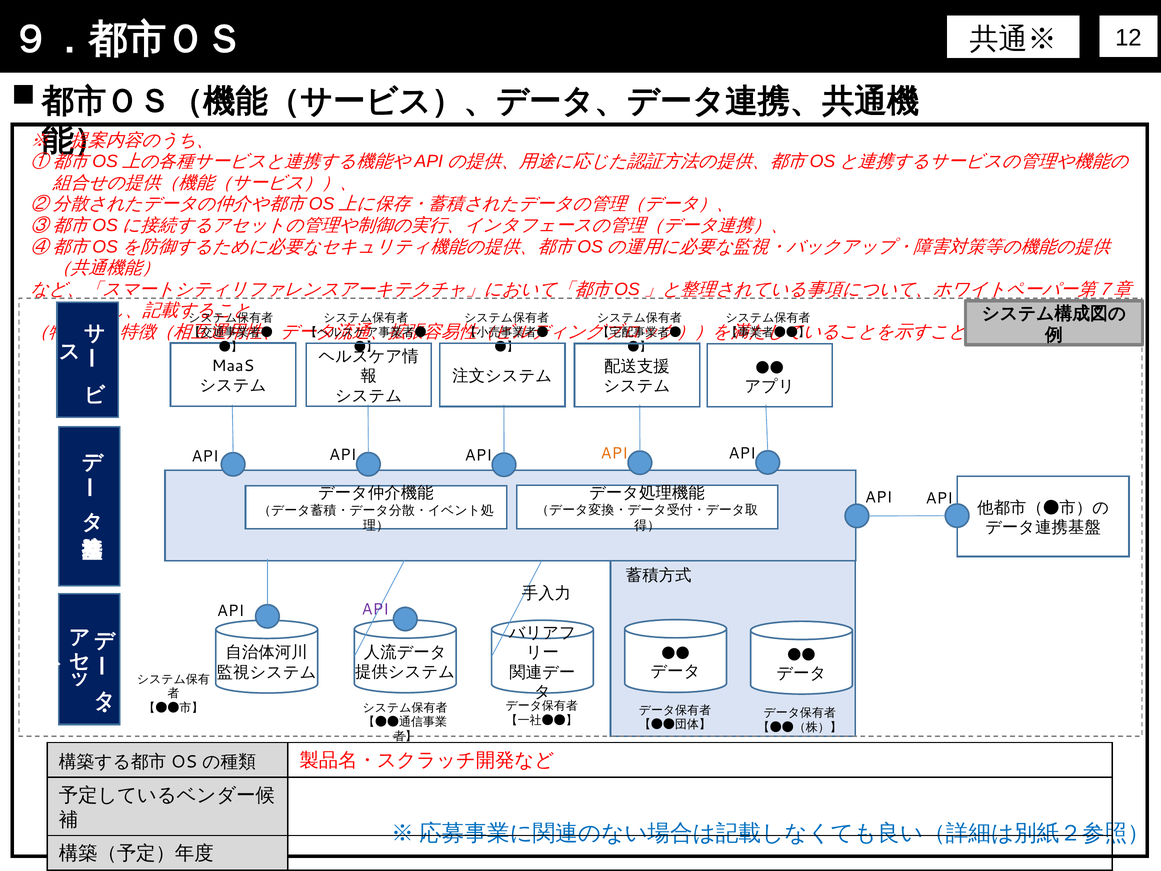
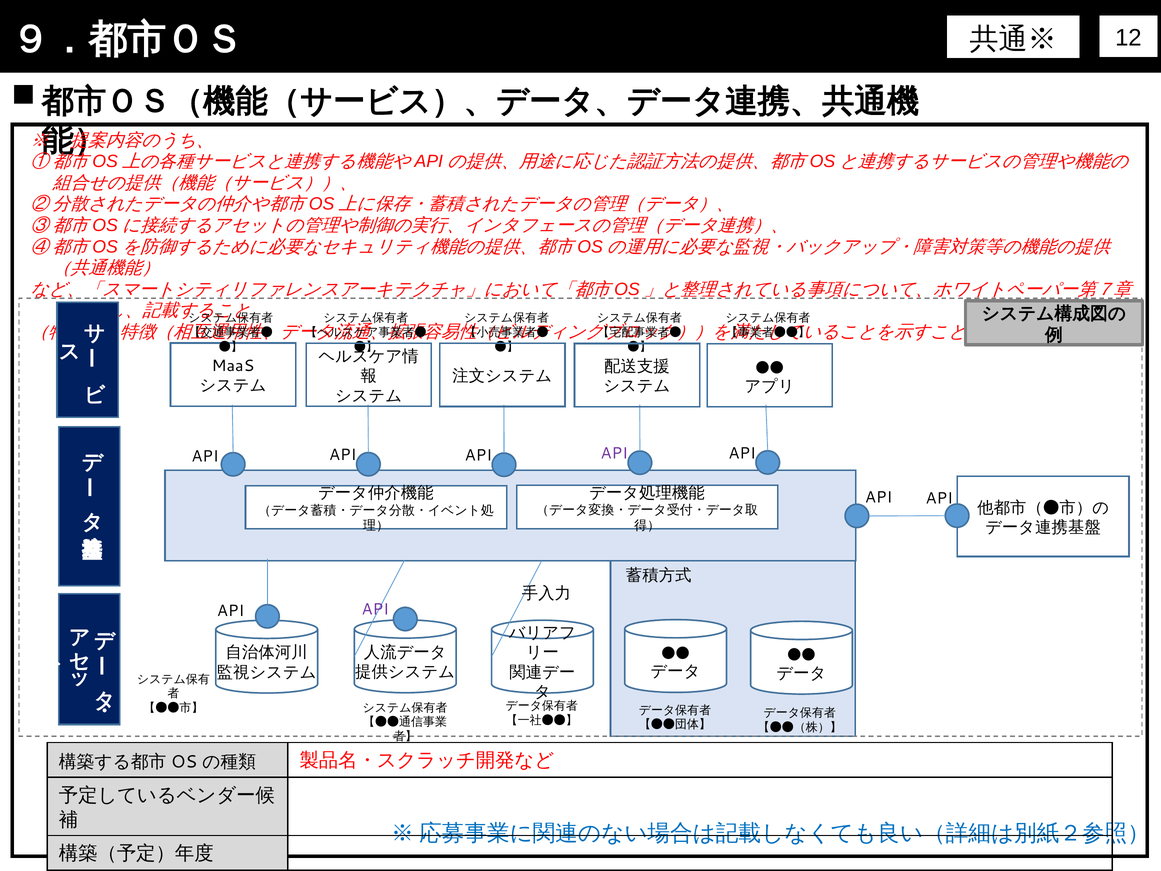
API colour: orange -> purple (614, 453)
